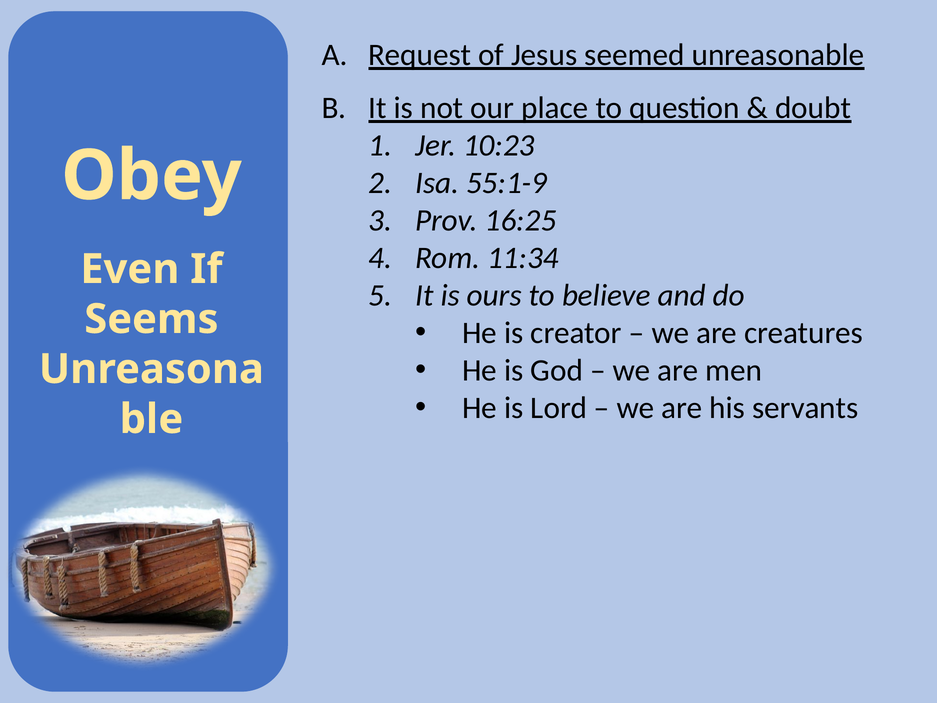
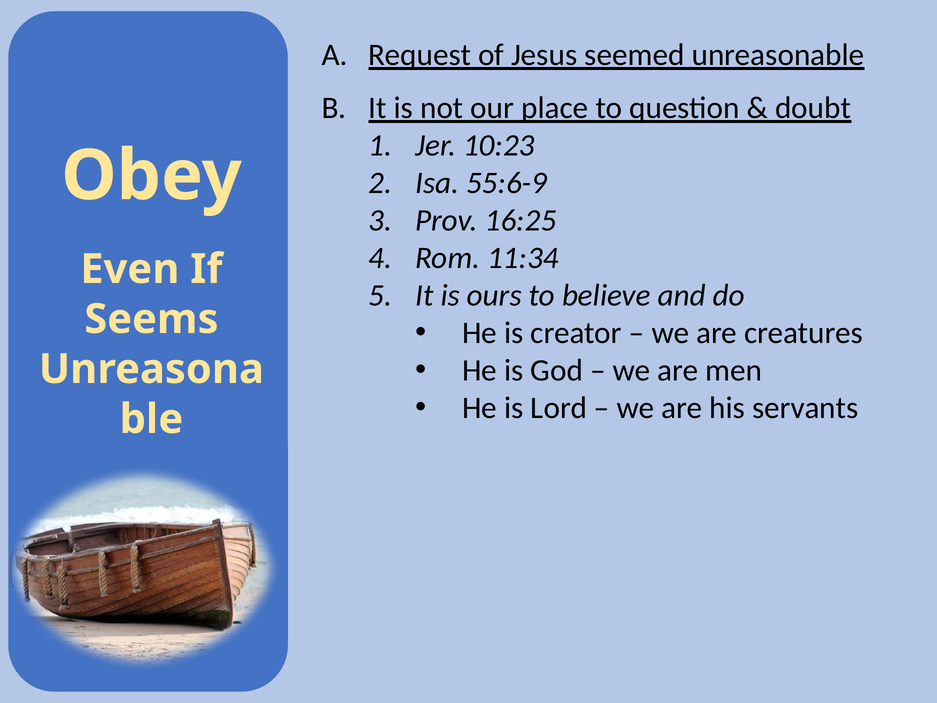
55:1-9: 55:1-9 -> 55:6-9 (507, 183)
